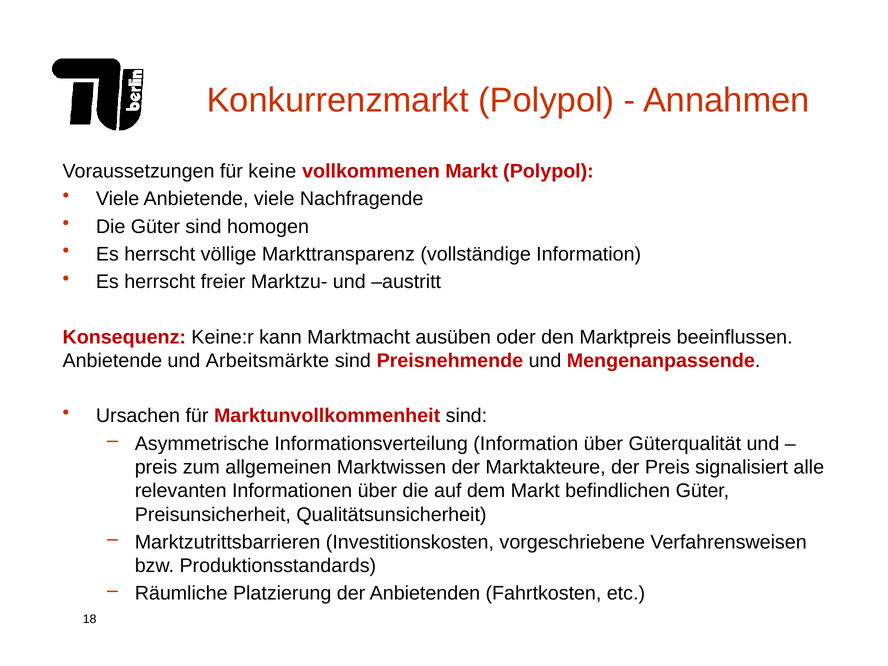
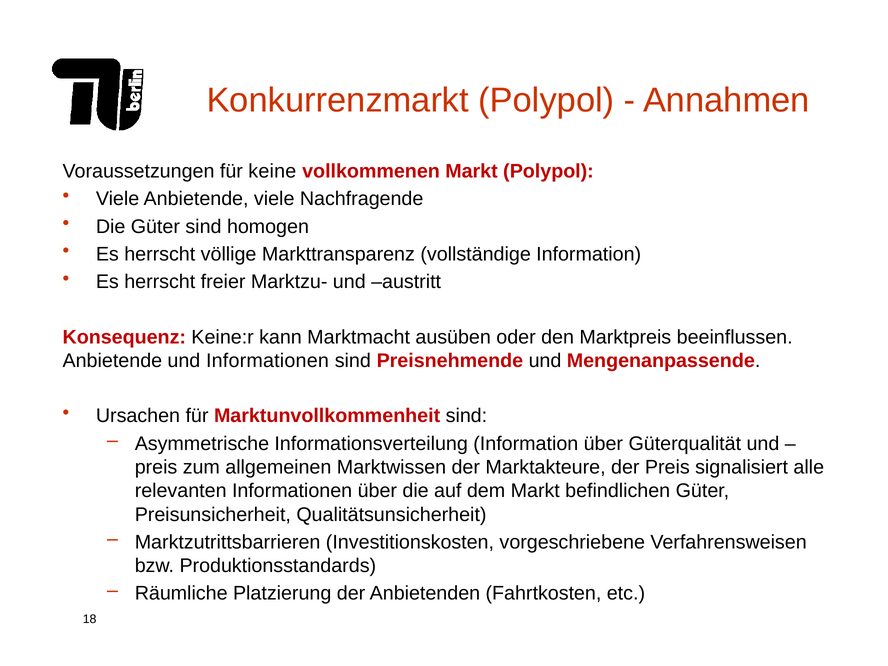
und Arbeitsmärkte: Arbeitsmärkte -> Informationen (267, 361)
